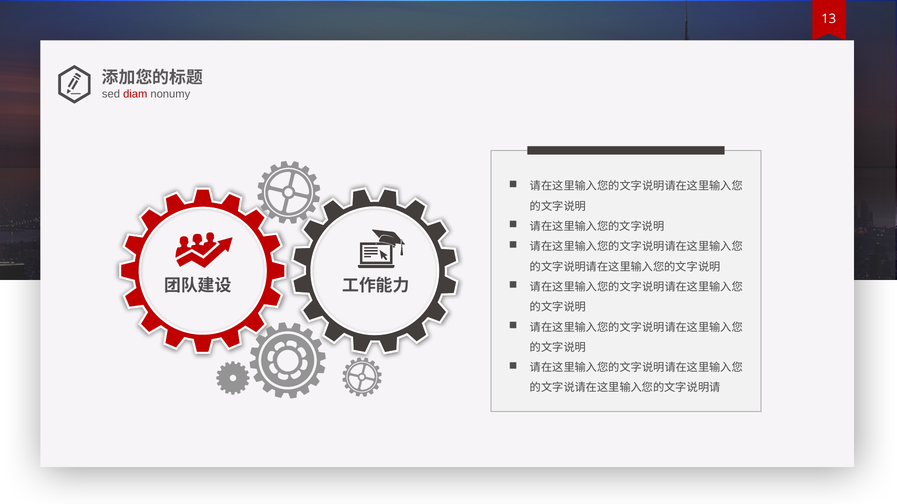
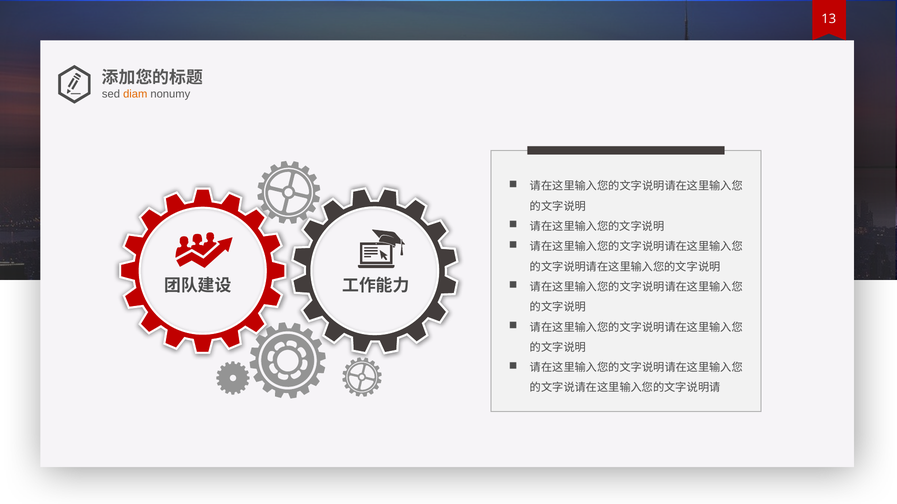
diam colour: red -> orange (135, 94)
